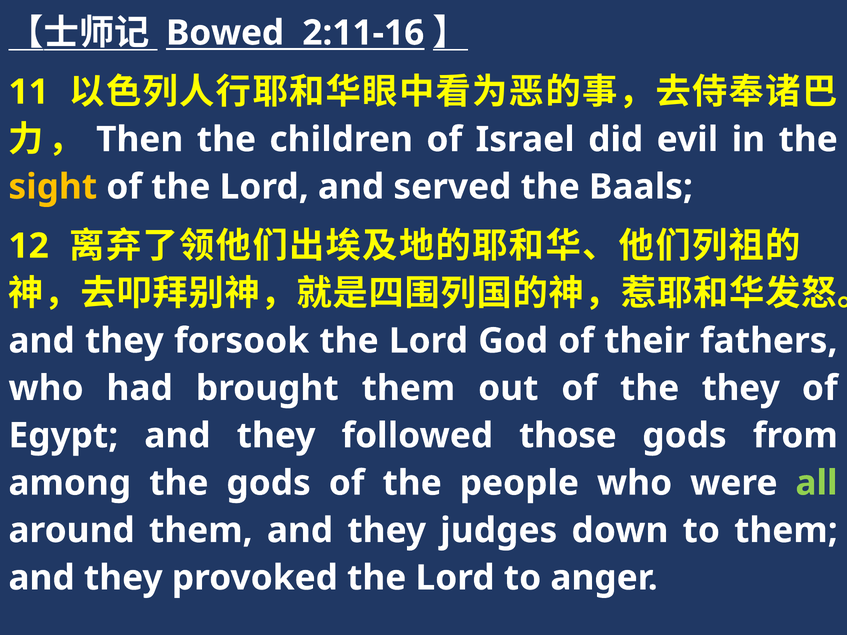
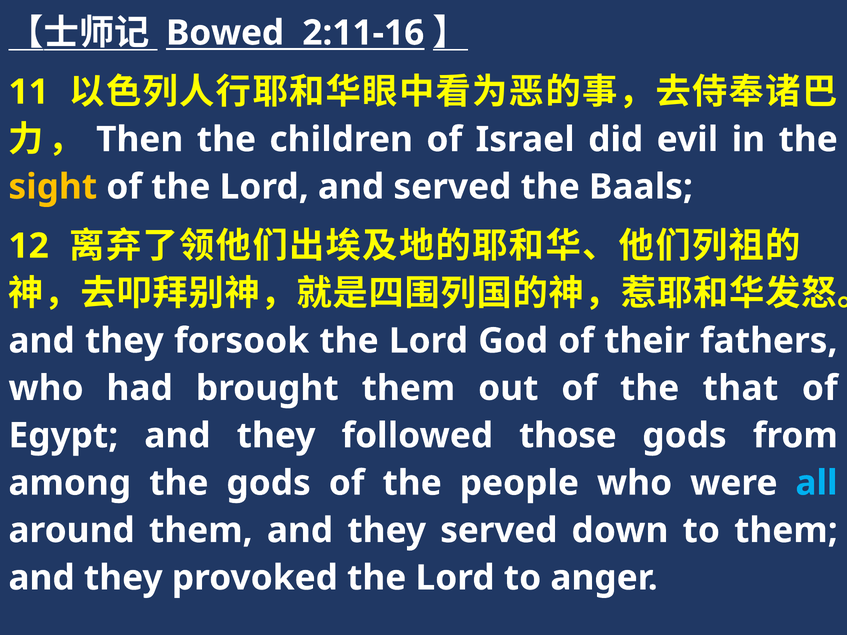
the they: they -> that (740, 388)
all colour: light green -> light blue (817, 483)
they judges: judges -> served (499, 531)
